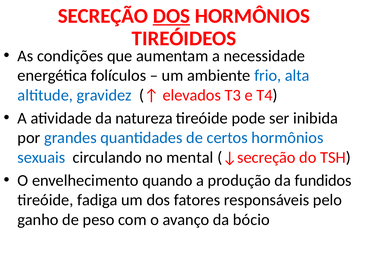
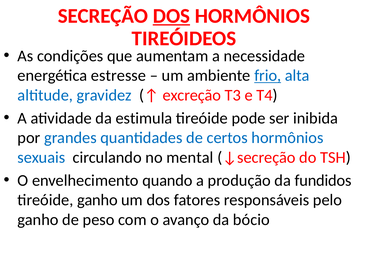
folículos: folículos -> estresse (118, 76)
frio underline: none -> present (268, 76)
elevados: elevados -> excreção (192, 95)
natureza: natureza -> estimula (144, 118)
tireóide fadiga: fadiga -> ganho (97, 200)
